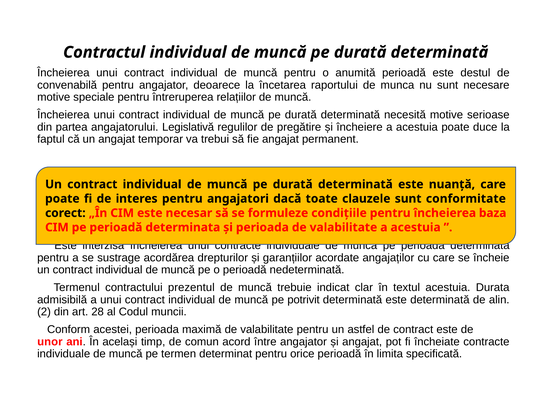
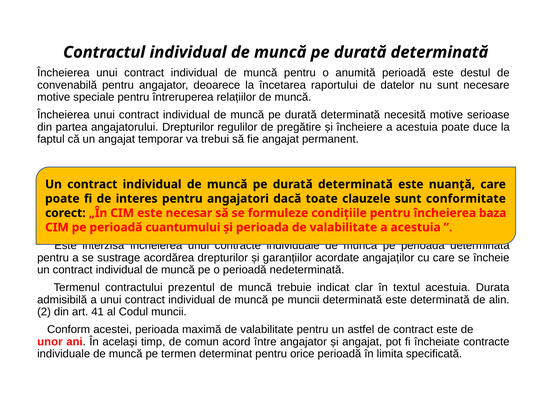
munca: munca -> datelor (397, 85)
angajatorului Legislativă: Legislativă -> Drepturilor (188, 127)
determinata: determinata -> cuantumului (183, 228)
pe potrivit: potrivit -> muncii (304, 300)
28: 28 -> 41 (98, 312)
